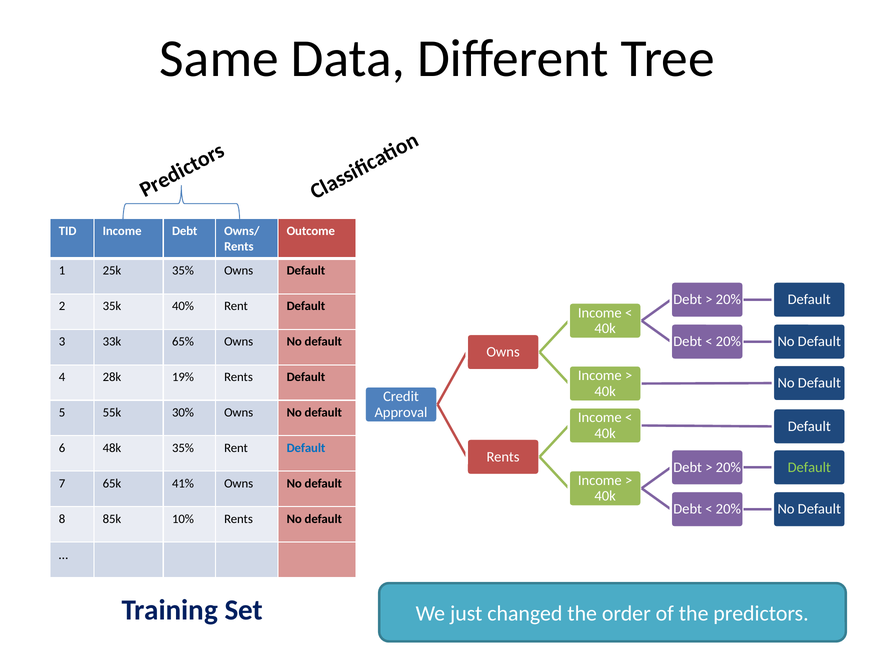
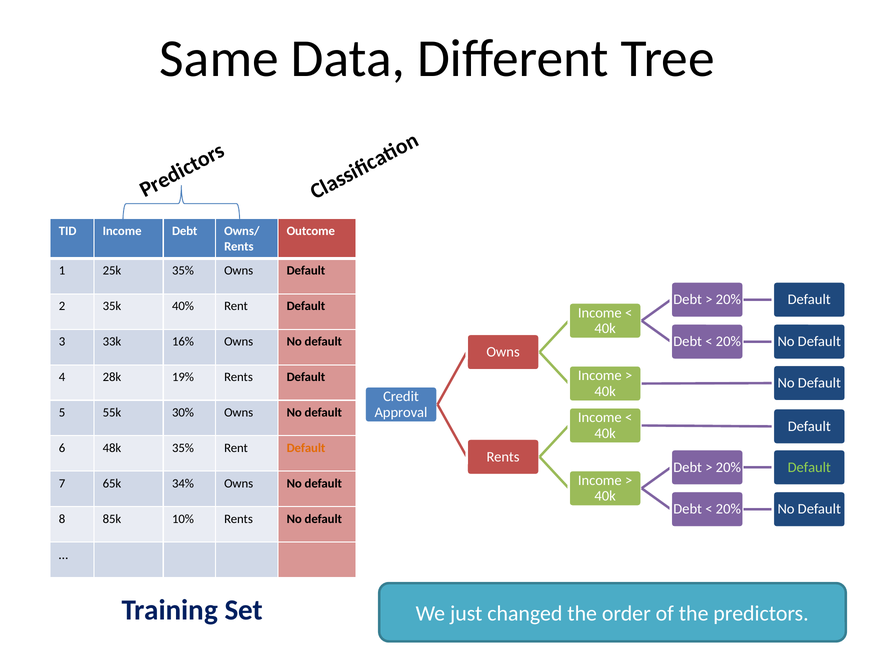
65%: 65% -> 16% (183, 342)
Default colour: blue -> orange (306, 448)
41%: 41% -> 34% (183, 484)
